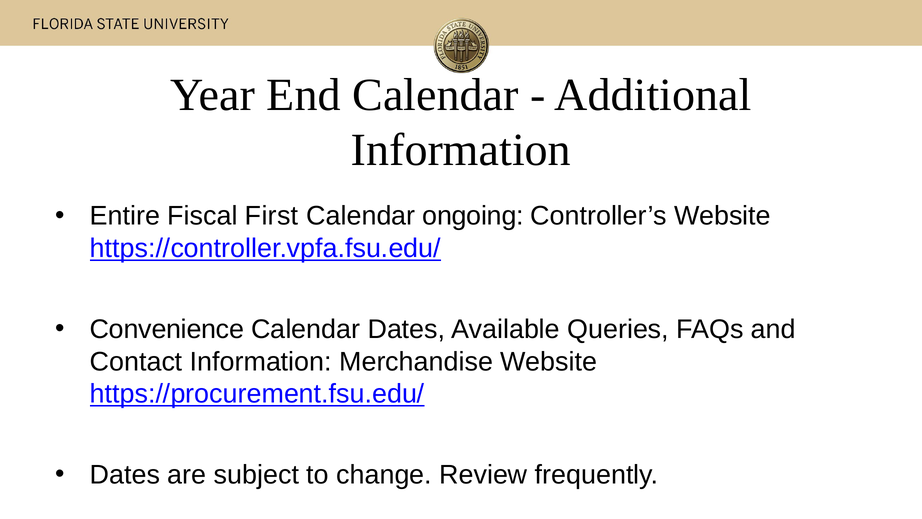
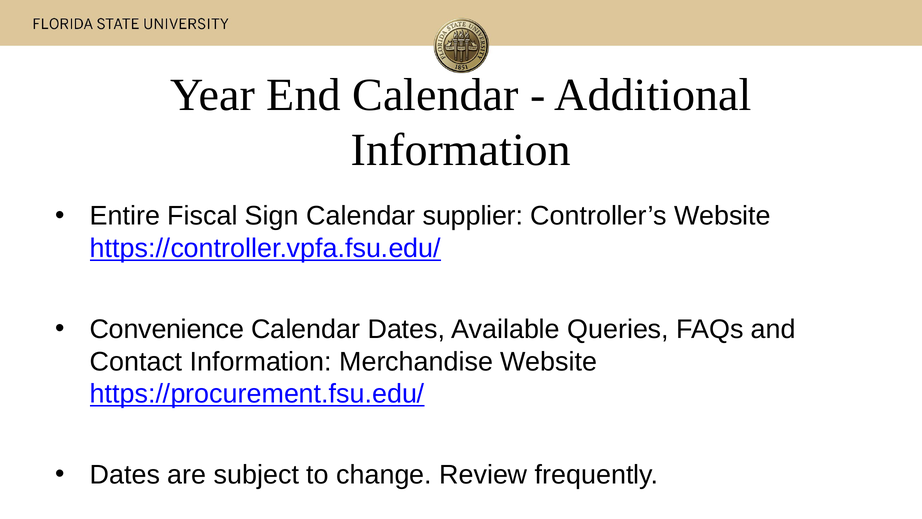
First: First -> Sign (272, 216)
ongoing: ongoing -> supplier (473, 216)
